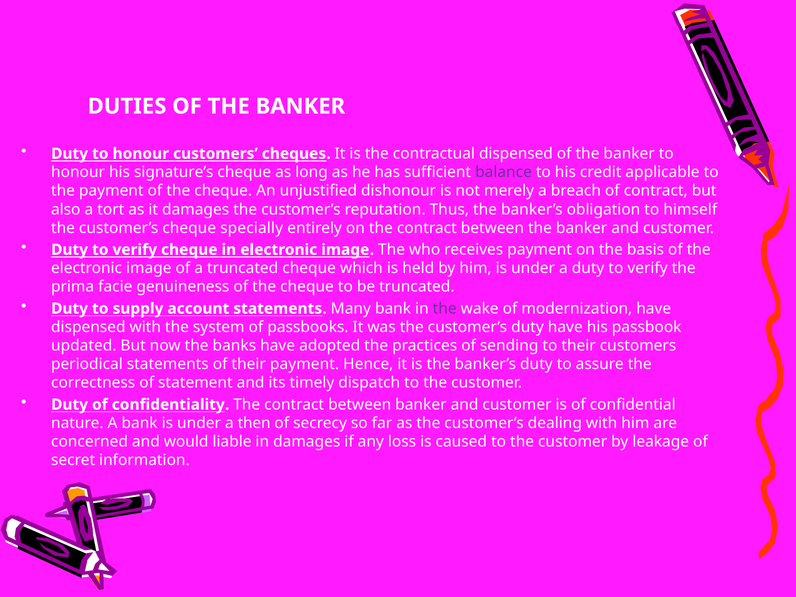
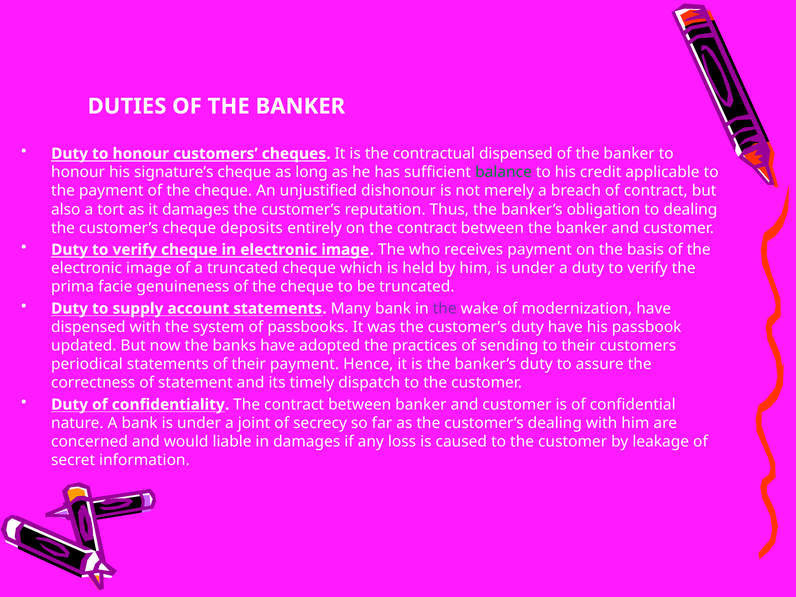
balance colour: purple -> green (504, 172)
to himself: himself -> dealing (690, 209)
specially: specially -> deposits (252, 228)
then: then -> joint (254, 423)
